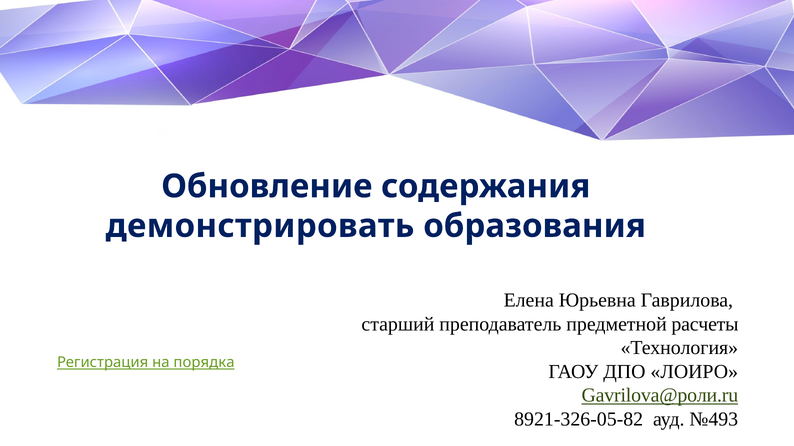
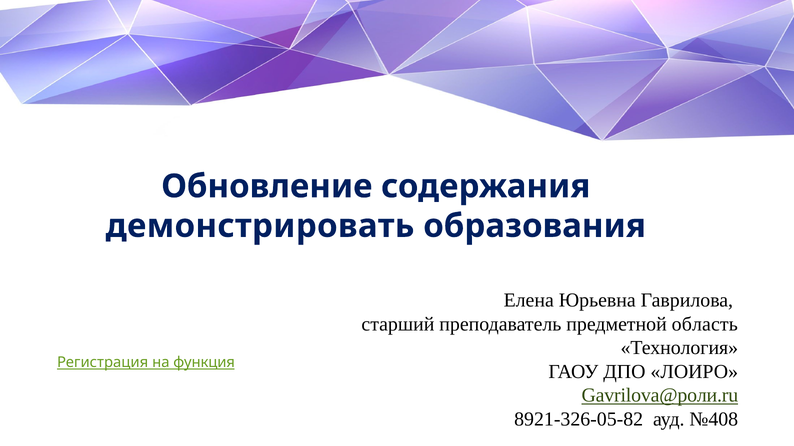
расчеты: расчеты -> область (705, 324)
порядка: порядка -> функция (204, 363)
№493: №493 -> №408 (714, 420)
